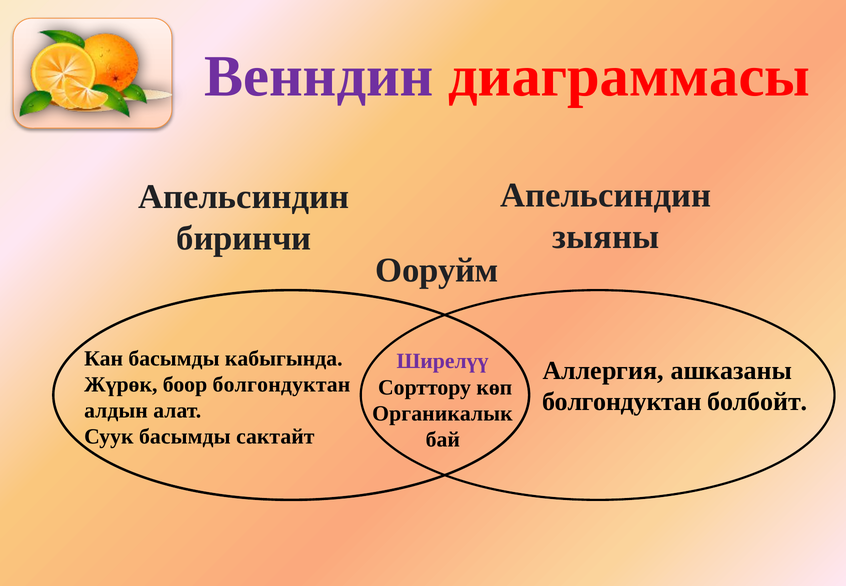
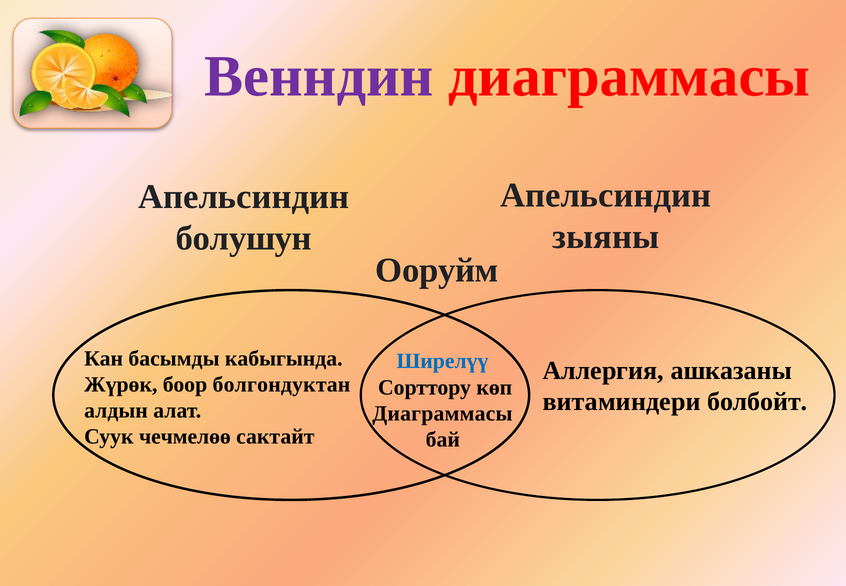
биринчи: биринчи -> болушун (244, 238)
Ширелүү colour: purple -> blue (442, 361)
болгондуктан: болгондуктан -> витаминдери (622, 401)
Органикалык: Органикалык -> Диаграммасы (442, 413)
Суук басымды: басымды -> чечмелөө (185, 436)
